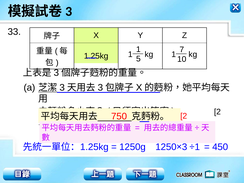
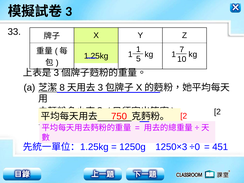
3: 3 -> 8 (62, 87)
1: 1 -> 0 (197, 147)
450: 450 -> 451 (220, 147)
